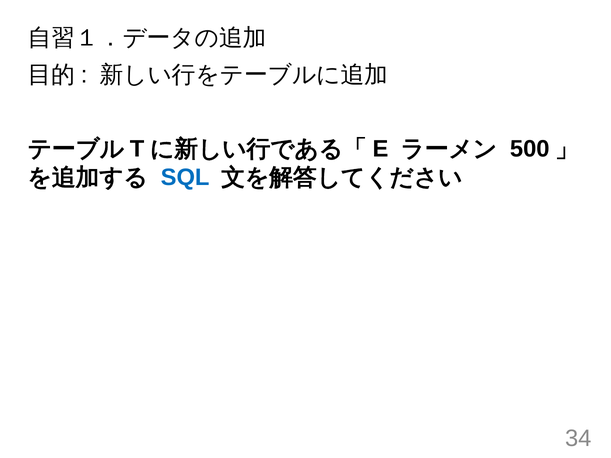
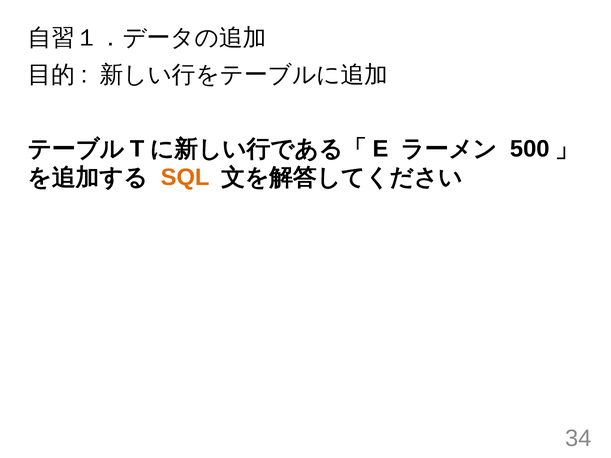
SQL colour: blue -> orange (185, 177)
